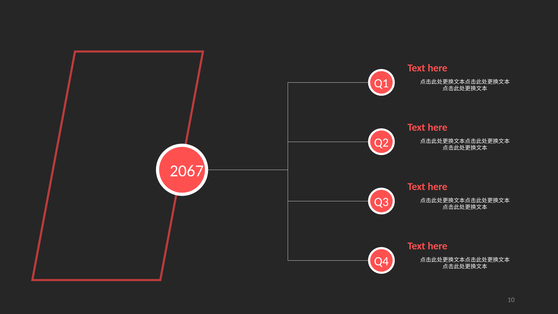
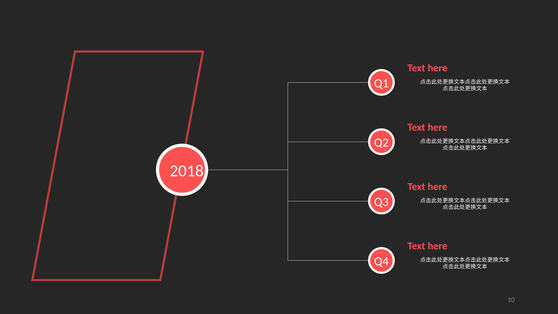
2067: 2067 -> 2018 (187, 171)
